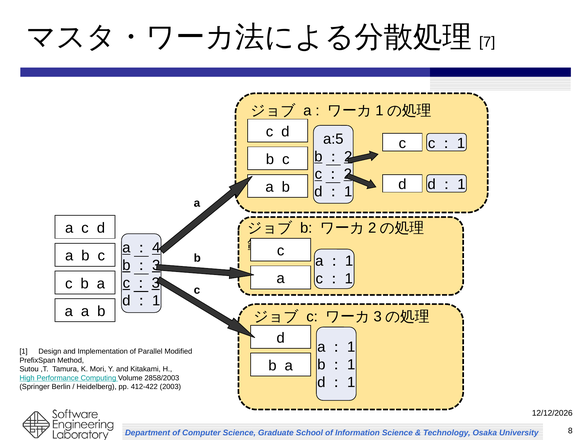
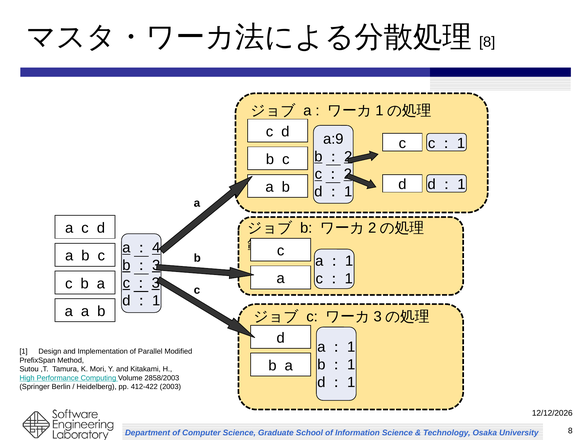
7: 7 -> 8 (487, 42)
a:5: a:5 -> a:9 (333, 139)
